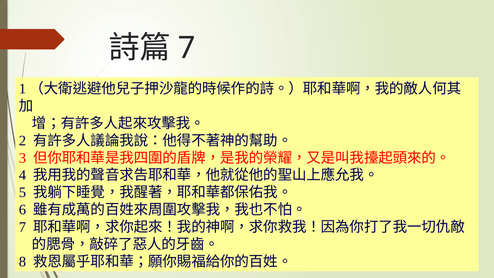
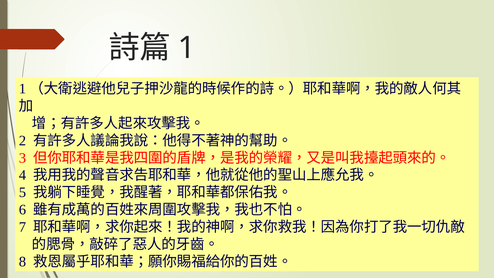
7: 7 -> 1 (187, 48)
